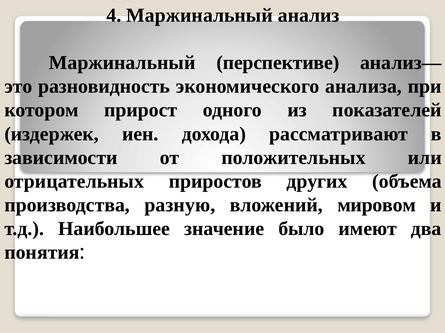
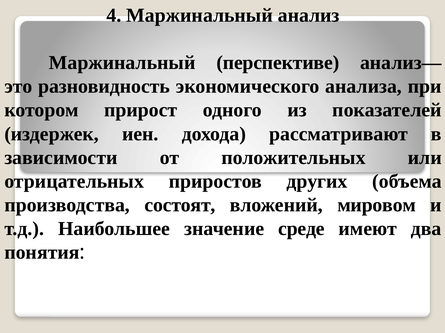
разную: разную -> состоят (180, 205)
было: было -> среде (301, 229)
